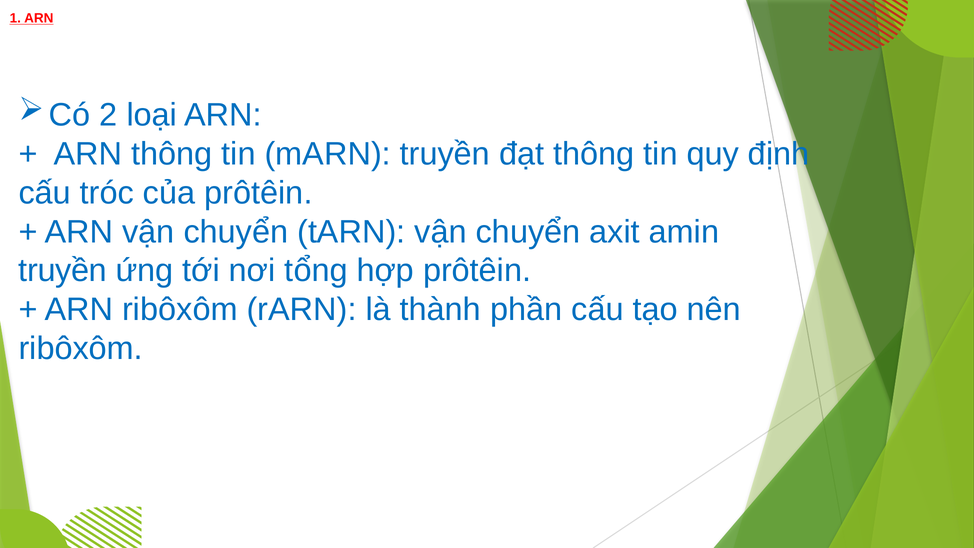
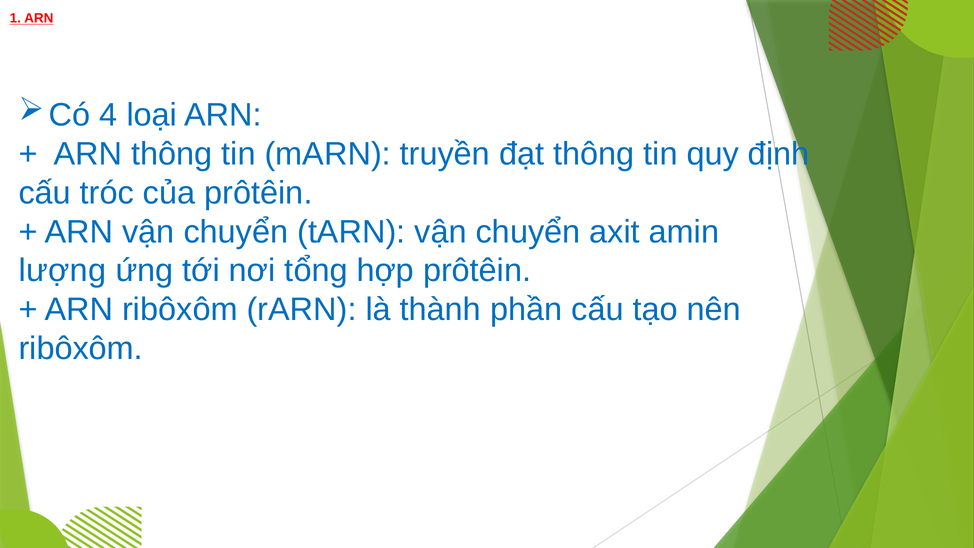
2: 2 -> 4 (108, 115)
truyền: truyền -> lượng (62, 271)
